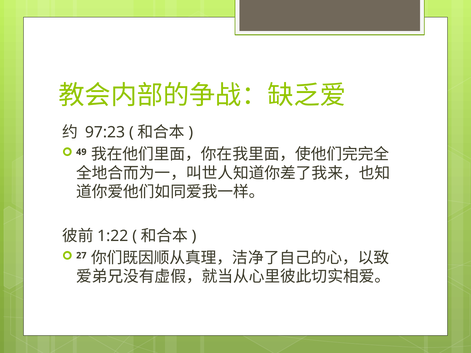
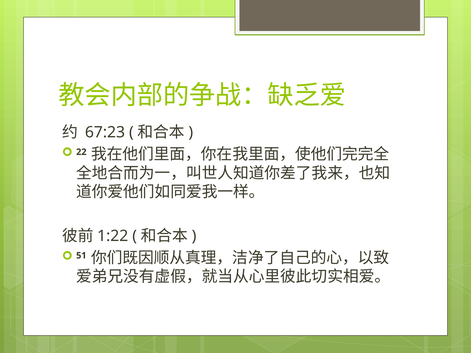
97:23: 97:23 -> 67:23 (105, 133)
49: 49 -> 22 (81, 152)
27: 27 -> 51 (81, 256)
